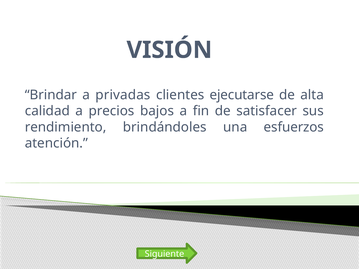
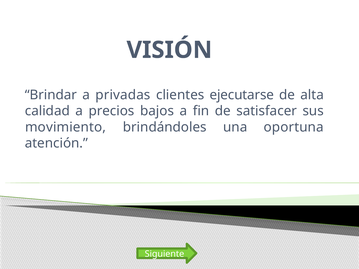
rendimiento: rendimiento -> movimiento (66, 127)
esfuerzos: esfuerzos -> oportuna (294, 127)
